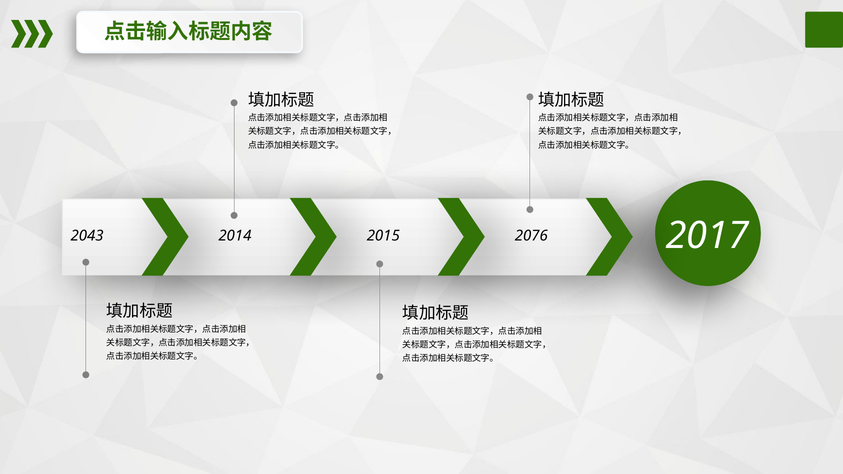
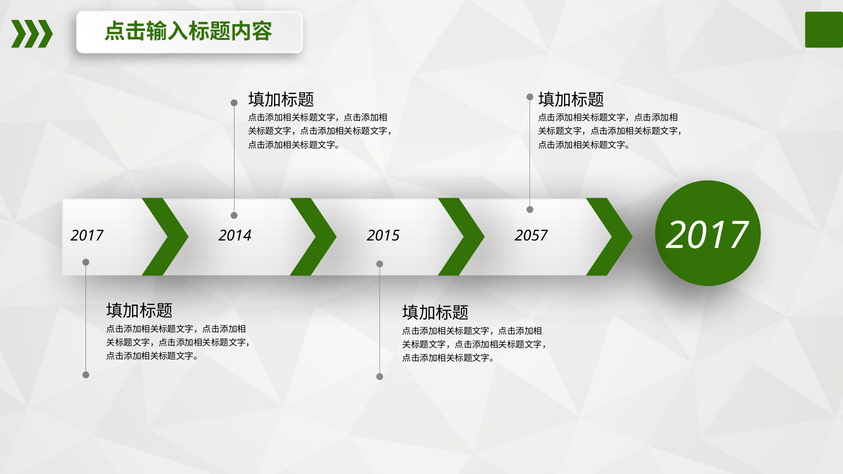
2043: 2043 -> 2017 (87, 236)
2076: 2076 -> 2057 (531, 236)
